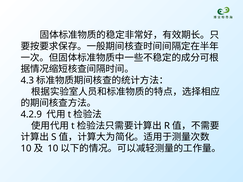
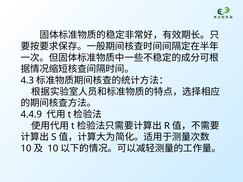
4.2.9: 4.2.9 -> 4.4.9 (31, 115)
